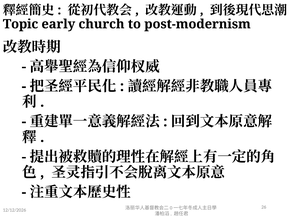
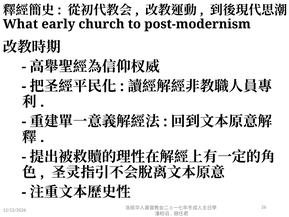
Topic: Topic -> What (20, 24)
